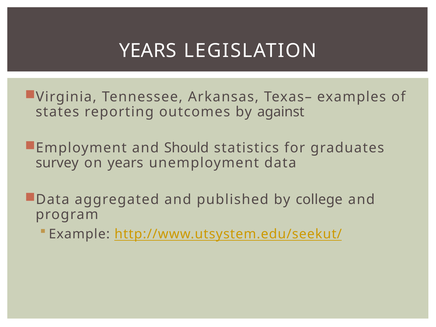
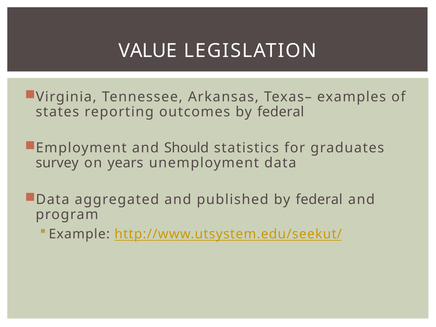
YEARS: YEARS -> VALUE (148, 51)
outcomes by against: against -> federal (281, 112)
published by college: college -> federal (319, 200)
